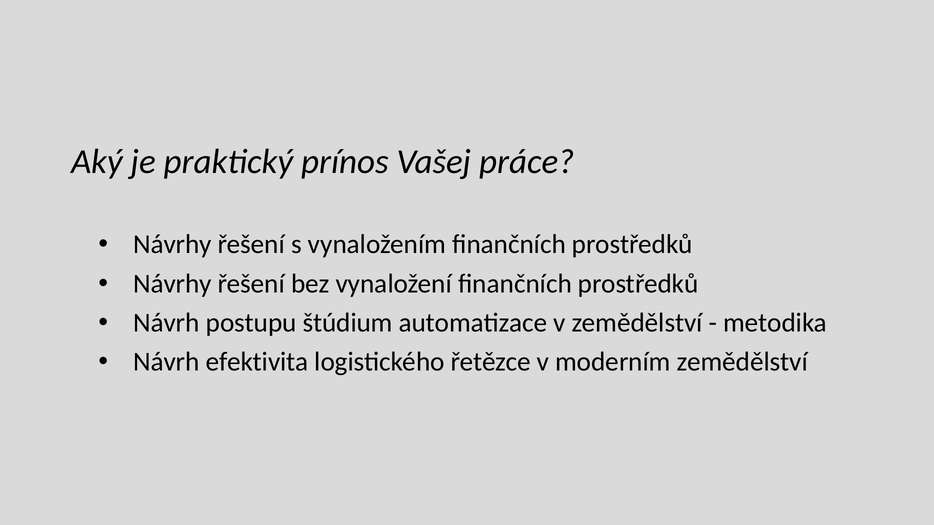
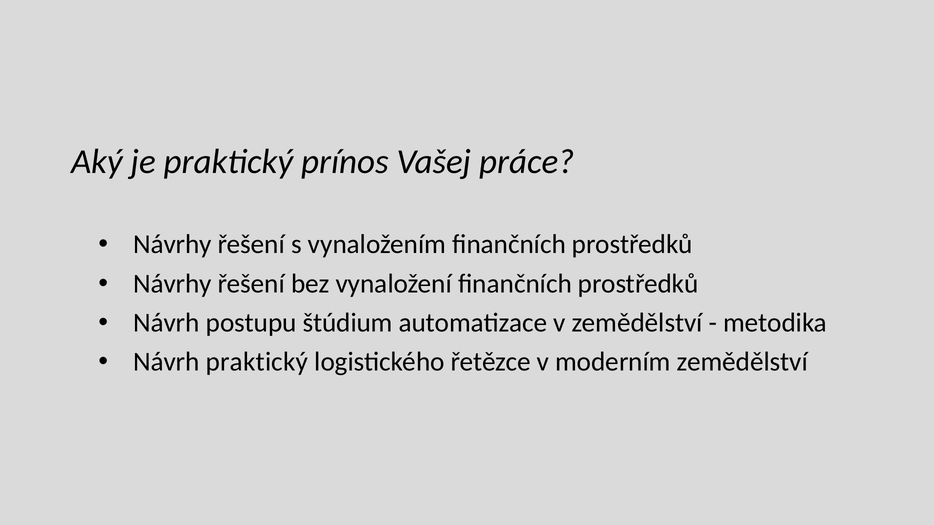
Návrh efektivita: efektivita -> praktický (257, 362)
